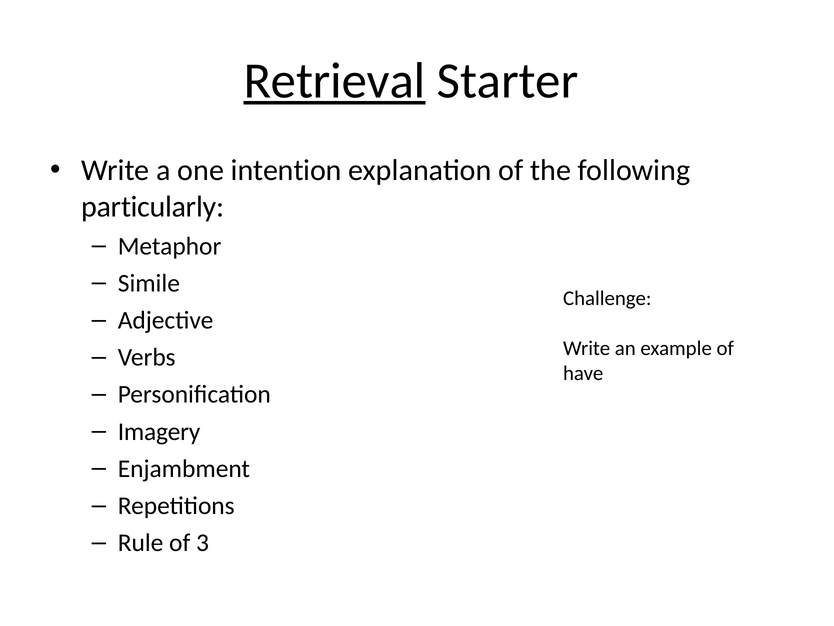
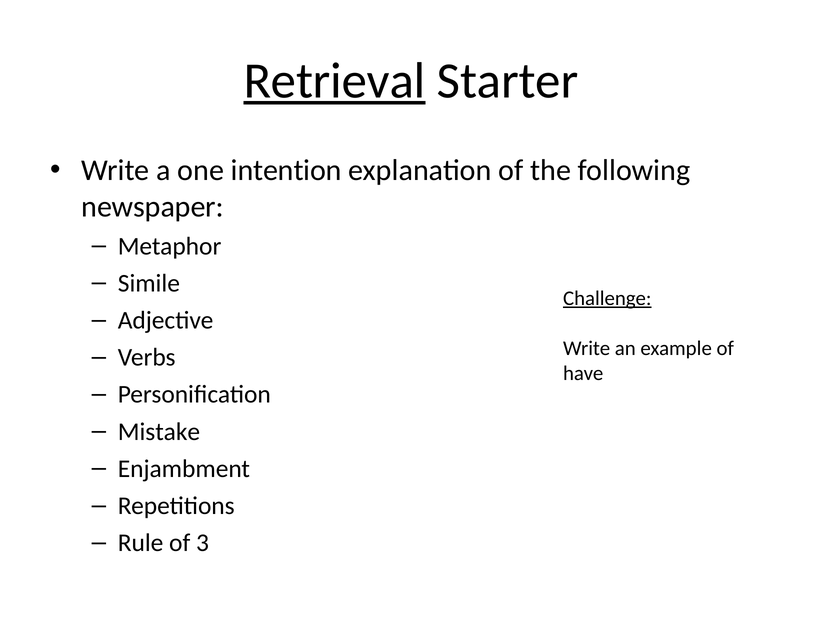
particularly: particularly -> newspaper (153, 206)
Challenge underline: none -> present (607, 298)
Imagery: Imagery -> Mistake (159, 431)
